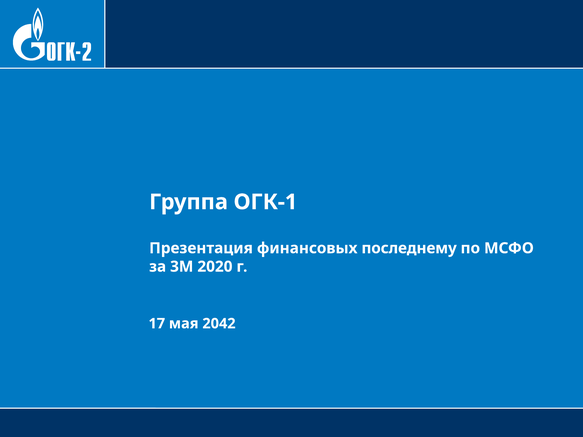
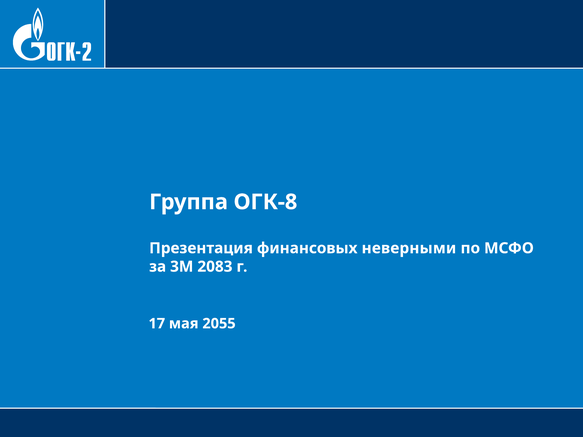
ОГК-1: ОГК-1 -> ОГК-8 (265, 202)
последнему: последнему -> неверными (409, 248)
2020: 2020 -> 2083 (215, 267)
2042: 2042 -> 2055 (219, 324)
